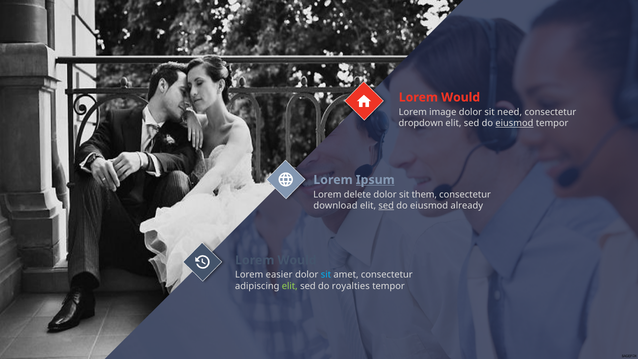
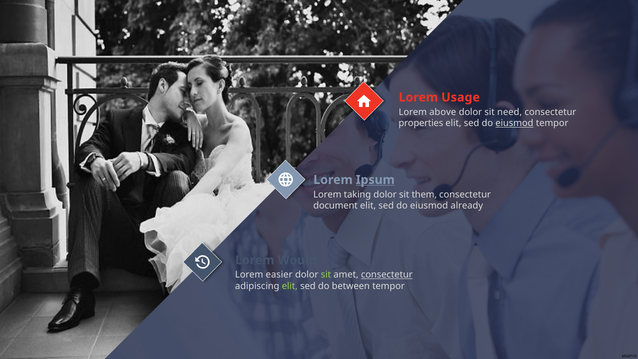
Would: Would -> Usage (461, 97)
image: image -> above (443, 112)
dropdown: dropdown -> properties (421, 123)
delete: delete -> taking (357, 194)
download: download -> document (336, 206)
sed underline: present -> none (386, 206)
sit colour: light blue -> light green (326, 275)
consectetur underline: none -> present (387, 275)
royalties: royalties -> between (351, 286)
